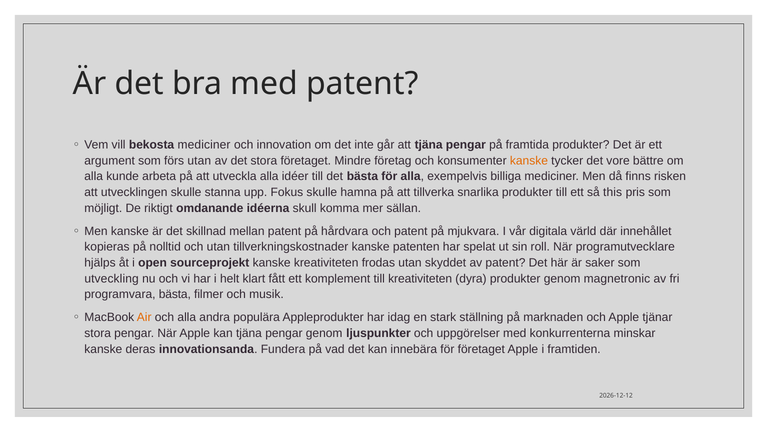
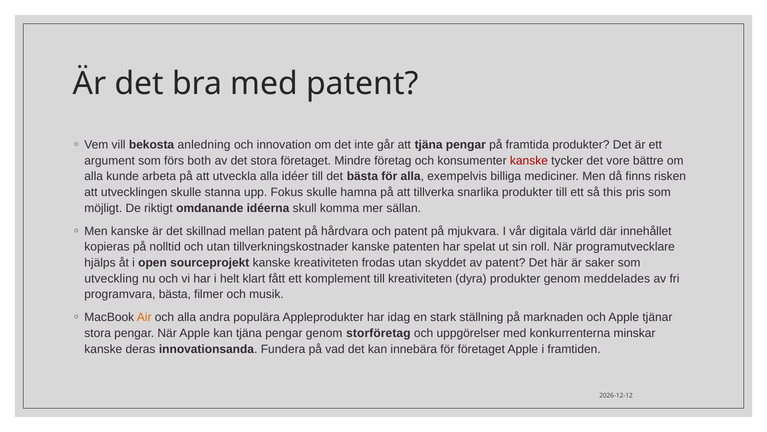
bekosta mediciner: mediciner -> anledning (204, 145)
förs utan: utan -> both (199, 160)
kanske colour: orange -> red (529, 160)
magnetronic: magnetronic -> meddelades (617, 278)
ljuspunkter: ljuspunkter -> storföretag (378, 333)
